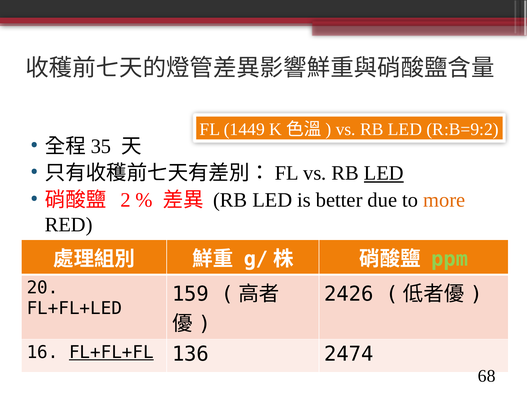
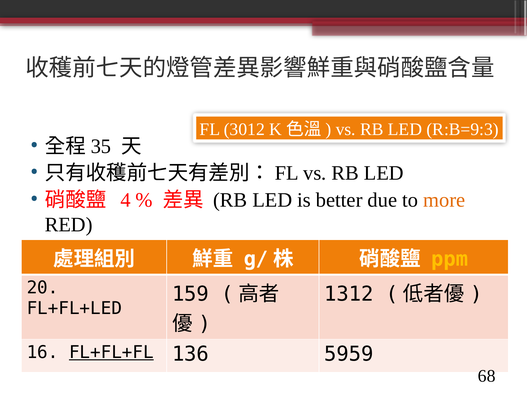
1449: 1449 -> 3012 (244, 129)
R:B=9:2: R:B=9:2 -> R:B=9:3 (463, 129)
LED underline: present -> none (384, 173)
2: 2 -> 4 (125, 200)
ppm colour: light green -> yellow (450, 259)
2426: 2426 -> 1312 (349, 294)
2474: 2474 -> 5959 (349, 353)
